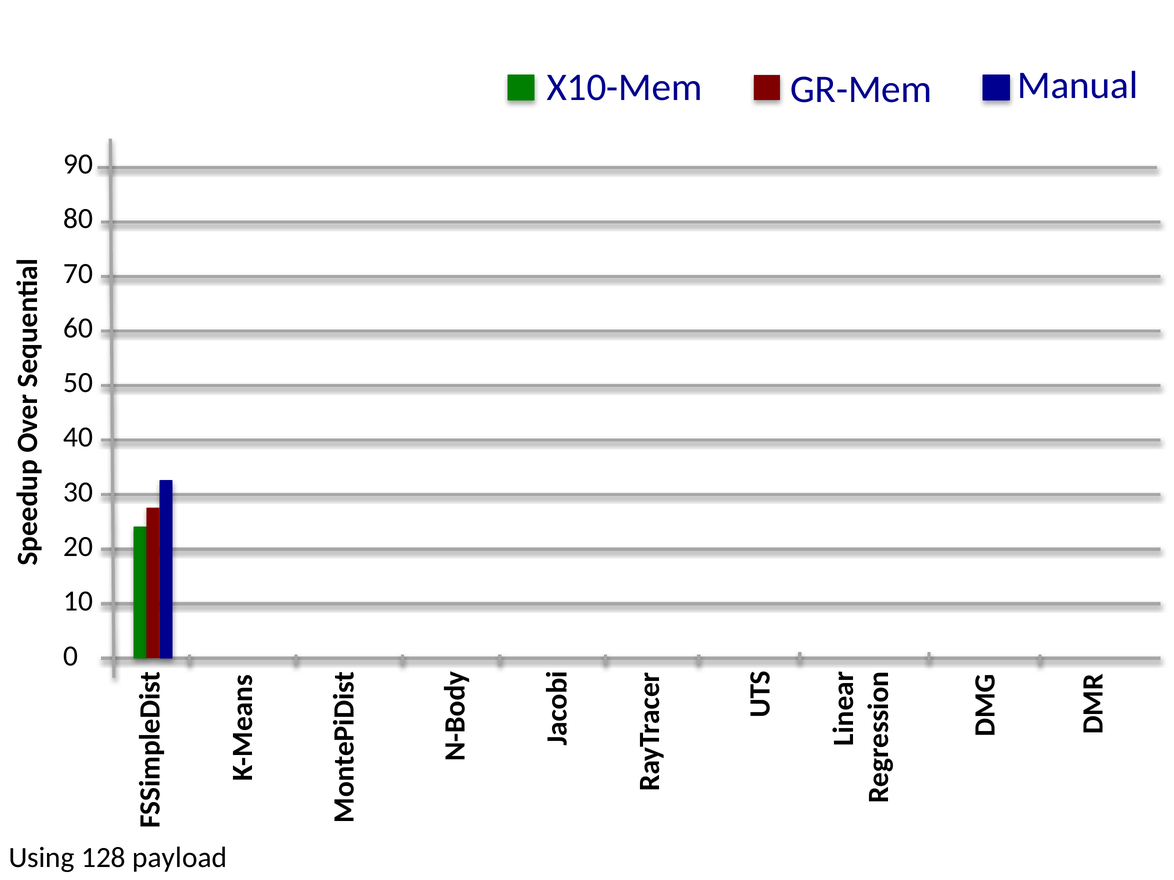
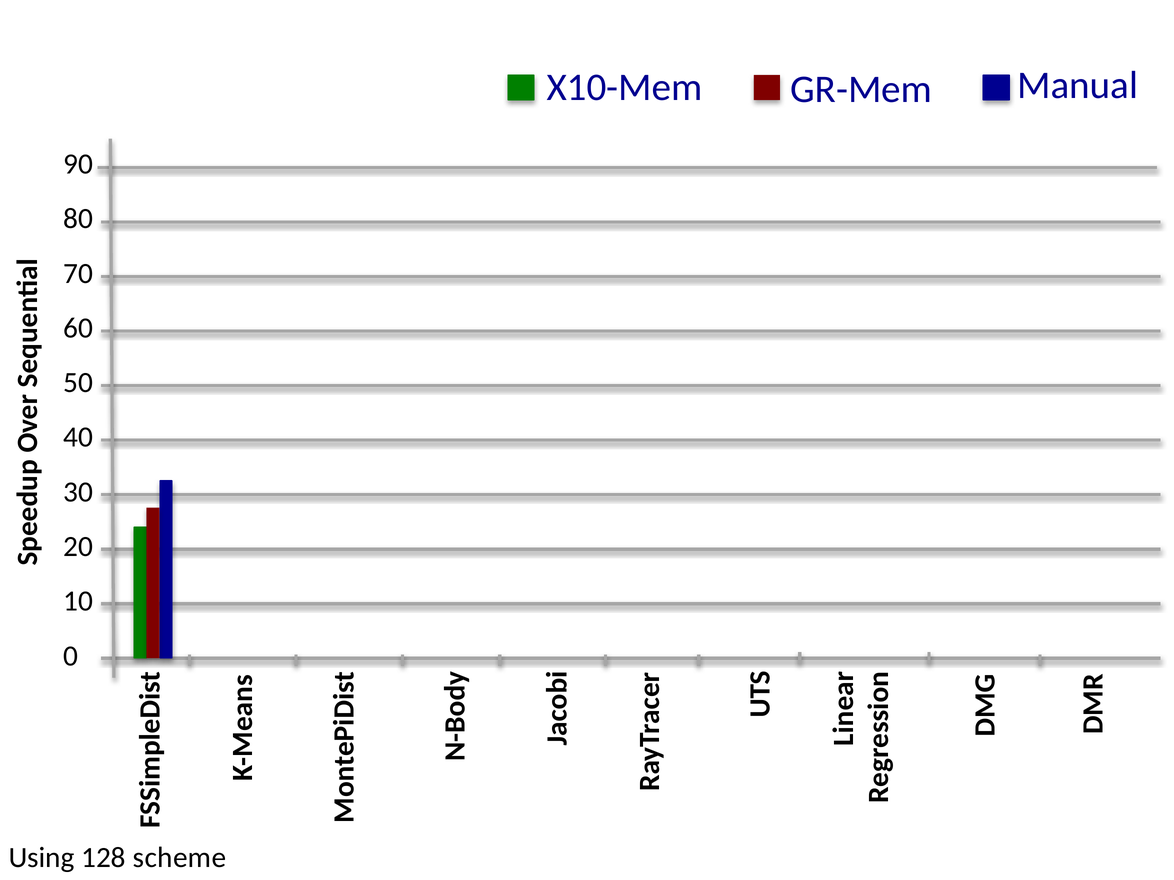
payload: payload -> scheme (180, 858)
